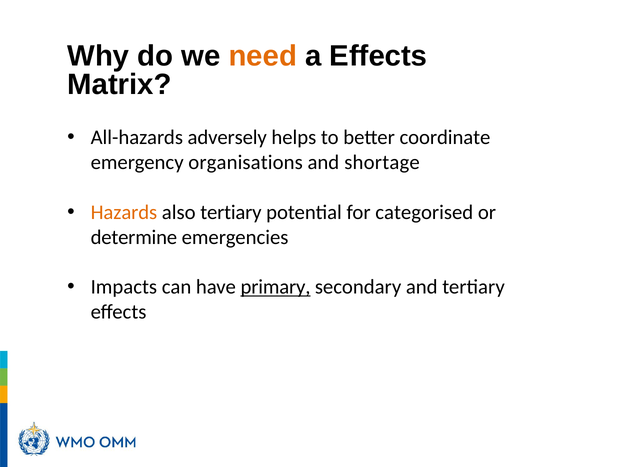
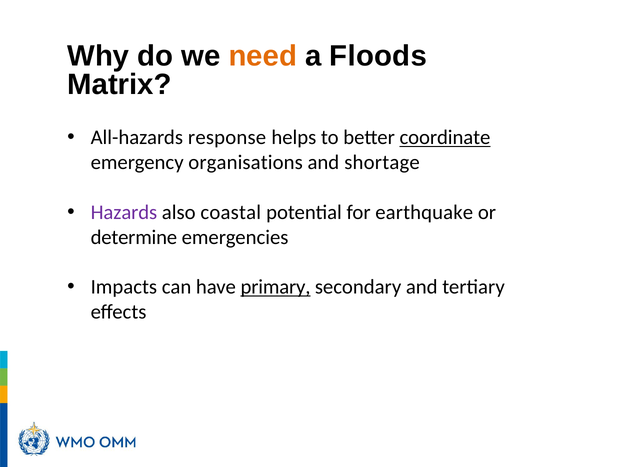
a Effects: Effects -> Floods (378, 56)
adversely: adversely -> response (227, 137)
coordinate underline: none -> present (445, 137)
Hazards colour: orange -> purple (124, 212)
also tertiary: tertiary -> coastal (231, 212)
categorised: categorised -> earthquake (424, 212)
